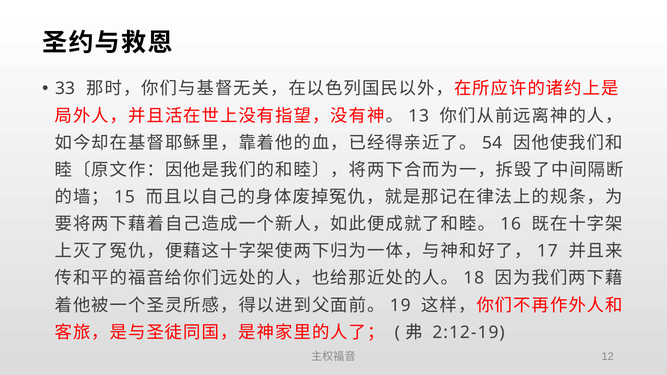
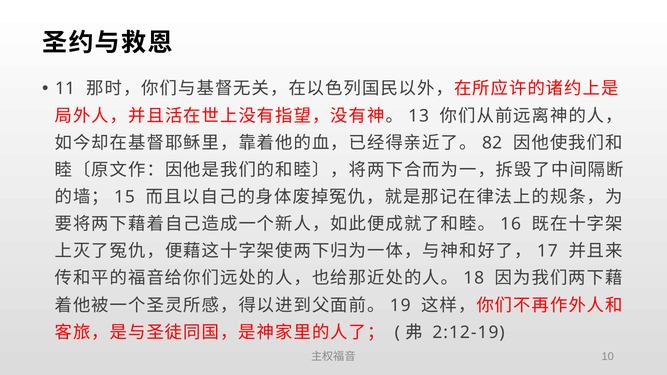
33: 33 -> 11 (65, 89)
54: 54 -> 82 (492, 143)
12: 12 -> 10 (608, 357)
